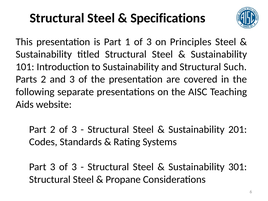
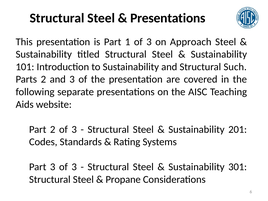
Specifications: Specifications -> Presentations (168, 18)
Principles: Principles -> Approach (191, 42)
